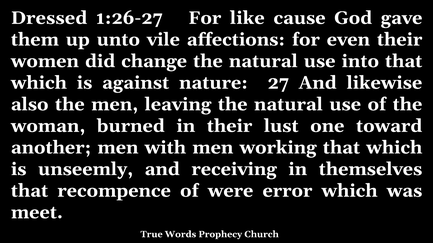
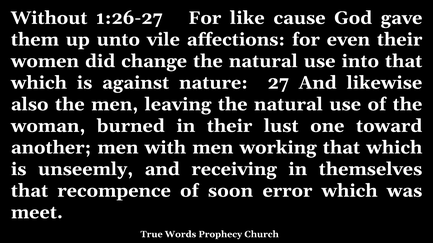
Dressed: Dressed -> Without (49, 18)
were: were -> soon (230, 191)
